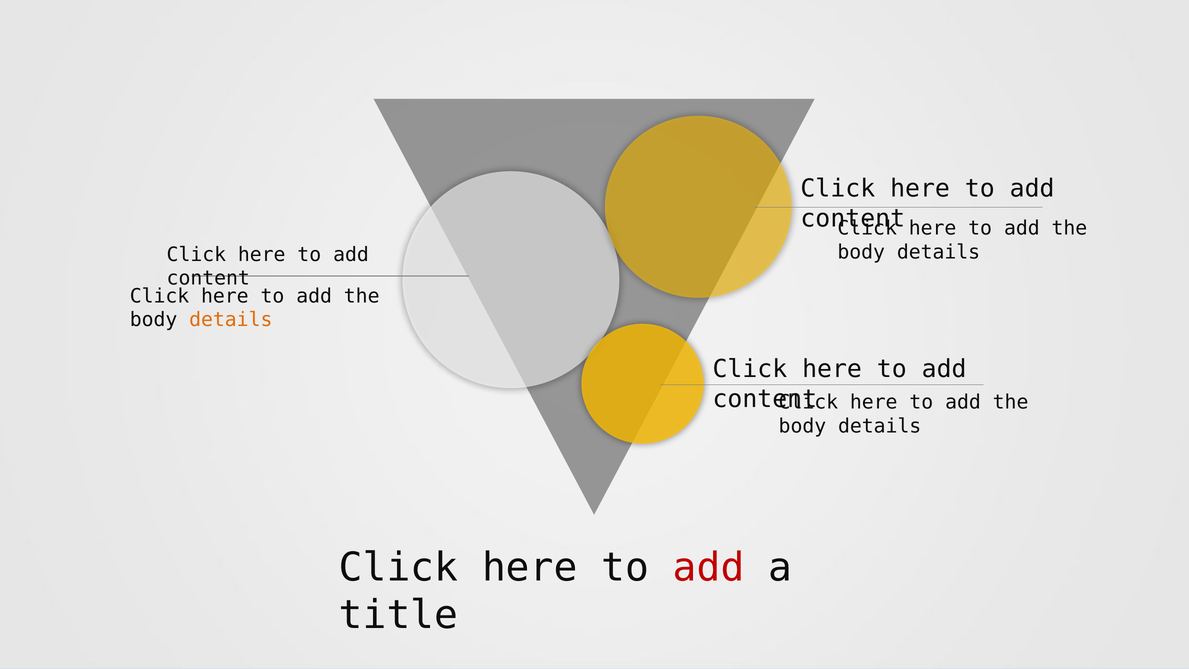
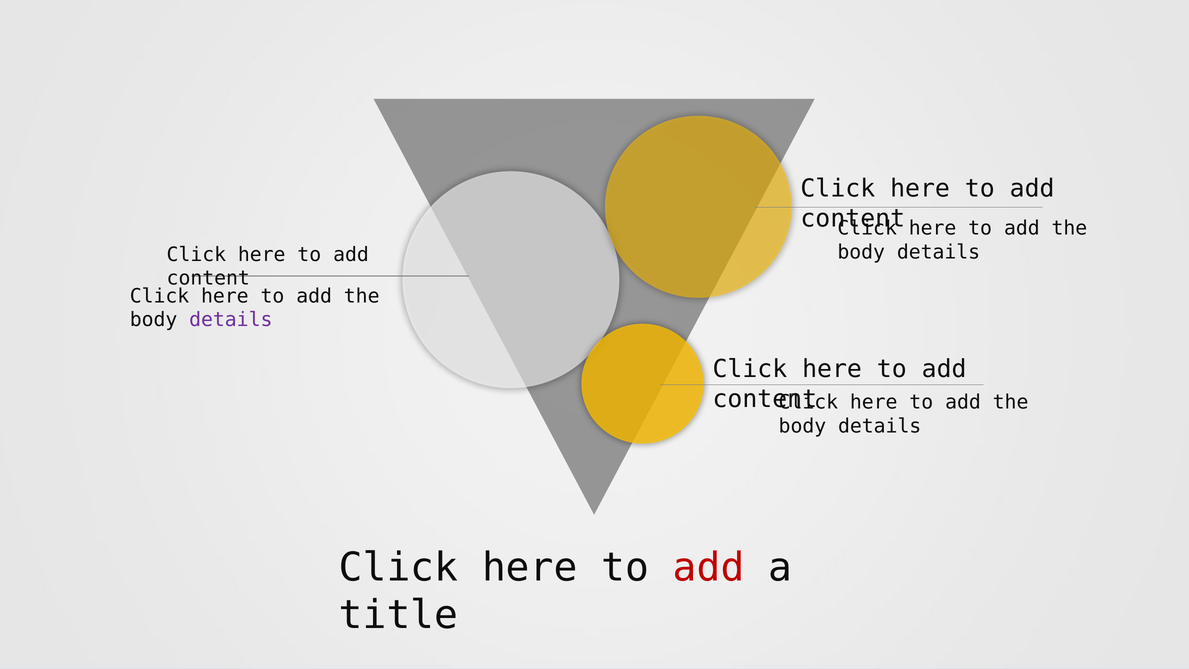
details colour: orange -> purple (231, 320)
